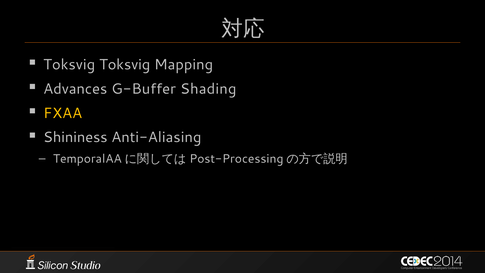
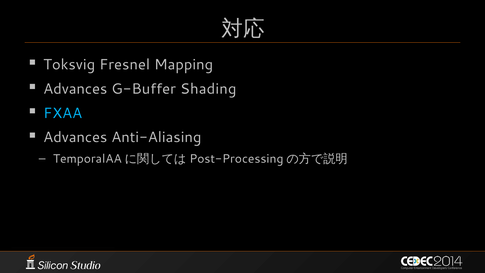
Toksvig Toksvig: Toksvig -> Fresnel (125, 64)
FXAA colour: yellow -> light blue (63, 113)
Shininess: Shininess -> Advances (75, 137)
